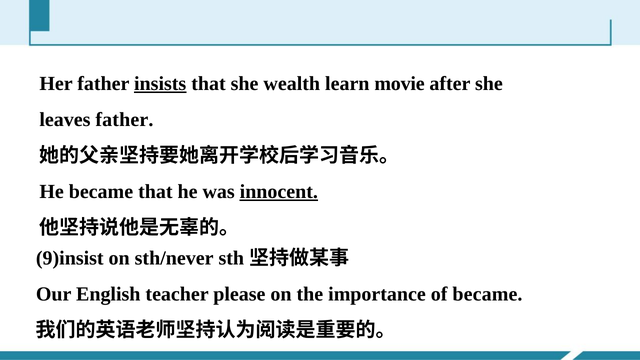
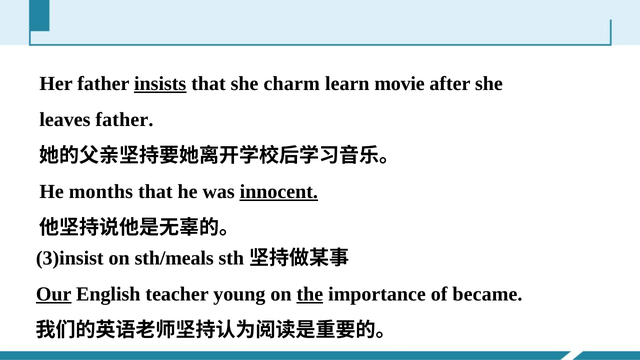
wealth: wealth -> charm (292, 84)
He became: became -> months (101, 192)
9)insist: 9)insist -> 3)insist (70, 258)
sth/never: sth/never -> sth/meals (174, 258)
Our underline: none -> present (54, 294)
please: please -> young (239, 294)
the underline: none -> present (310, 294)
